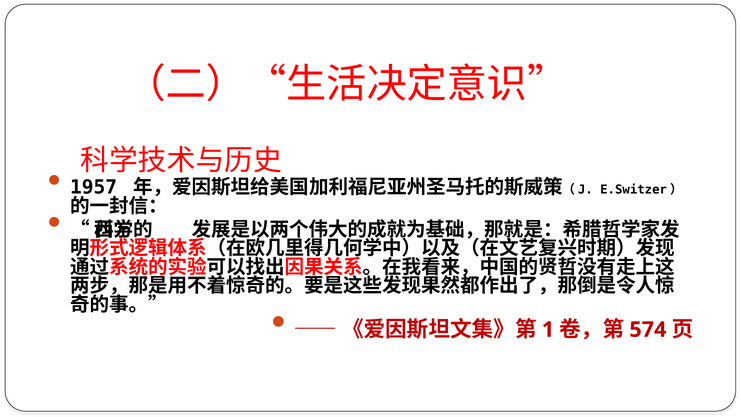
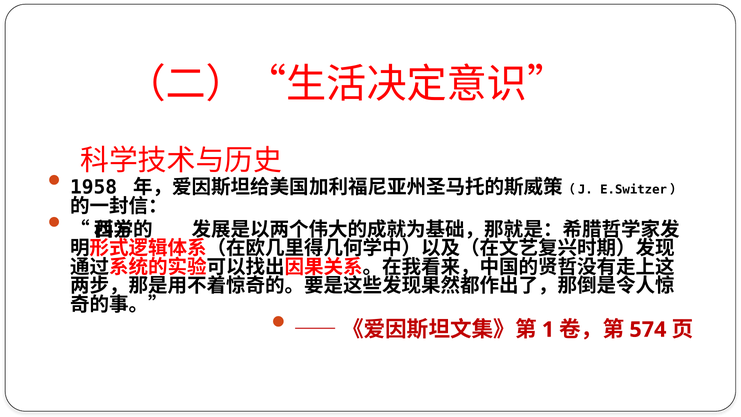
1957: 1957 -> 1958 (94, 187)
